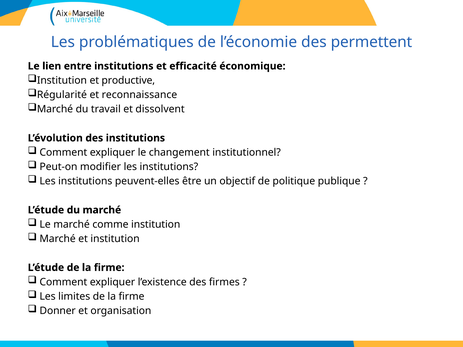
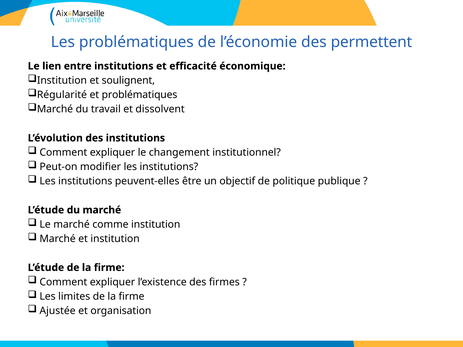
productive: productive -> soulignent (128, 81)
et reconnaissance: reconnaissance -> problématiques (140, 95)
Donner: Donner -> Ajustée (58, 311)
